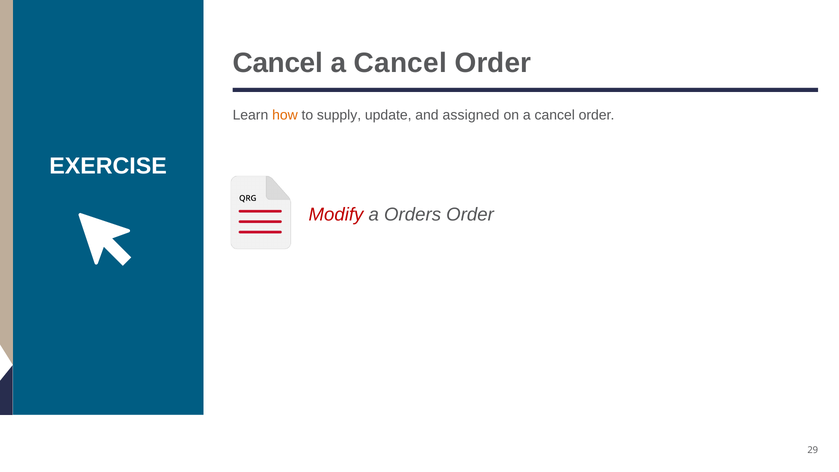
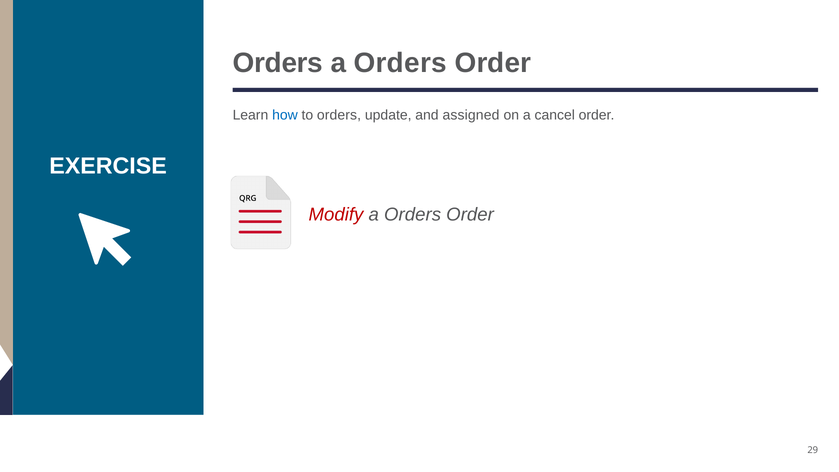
Cancel: Cancel -> Orders (278, 63)
Cancel: Cancel -> Orders (400, 63)
how colour: orange -> blue (285, 115)
to supply: supply -> orders (339, 115)
